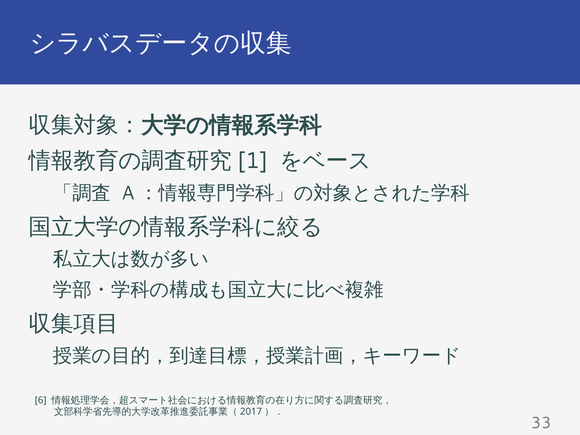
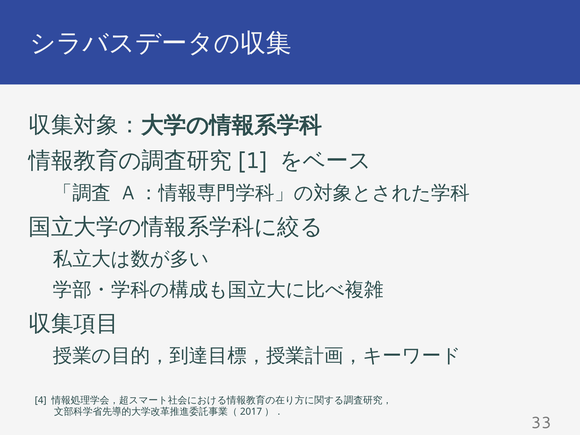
6: 6 -> 4 (41, 400)
